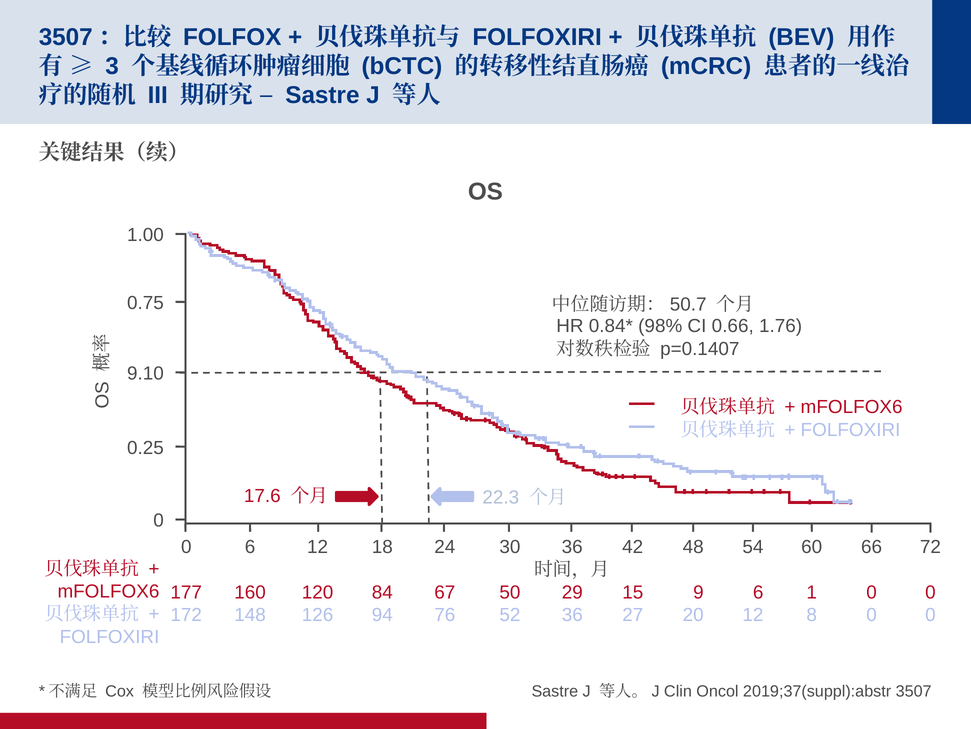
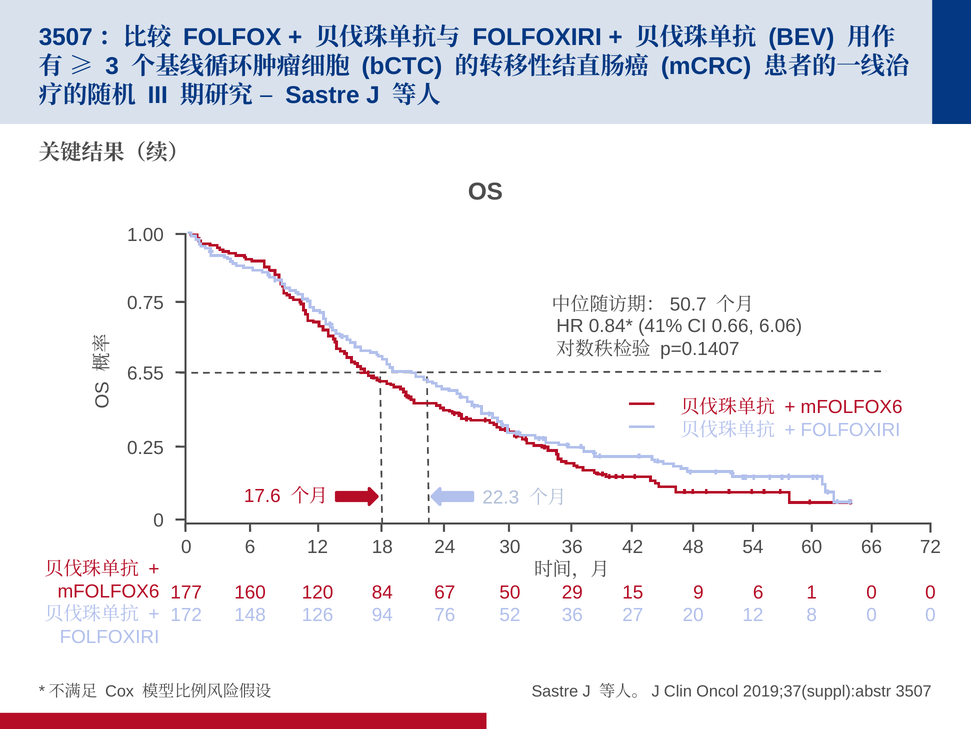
98%: 98% -> 41% (660, 326)
1.76: 1.76 -> 6.06 (781, 326)
9.10: 9.10 -> 6.55 (145, 373)
